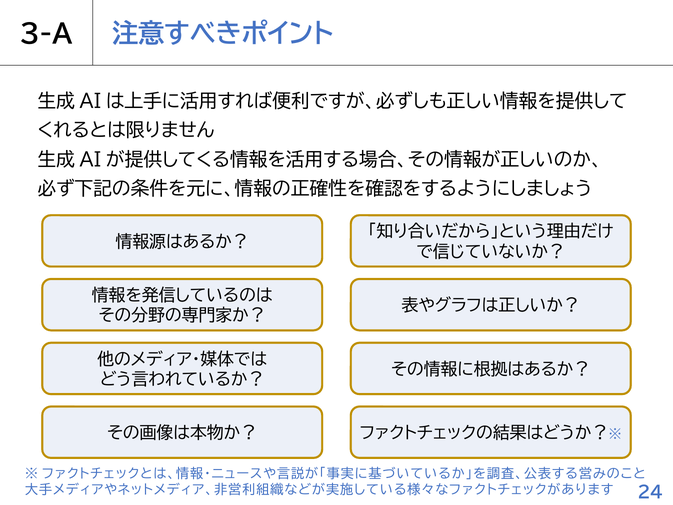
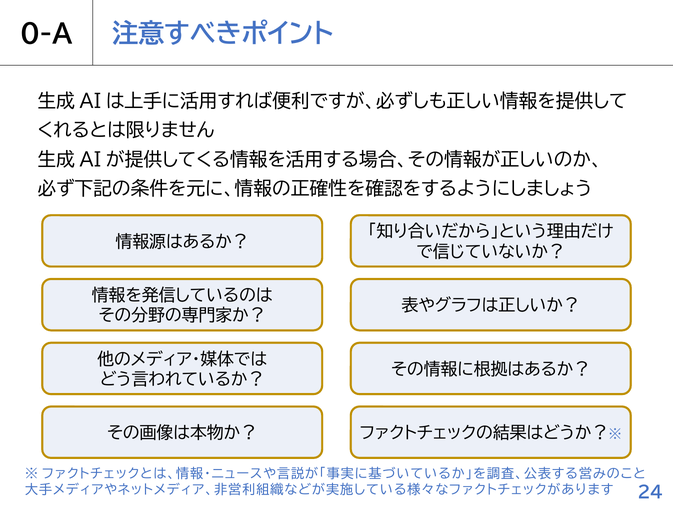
3-A: 3-A -> 0-A (46, 35)
